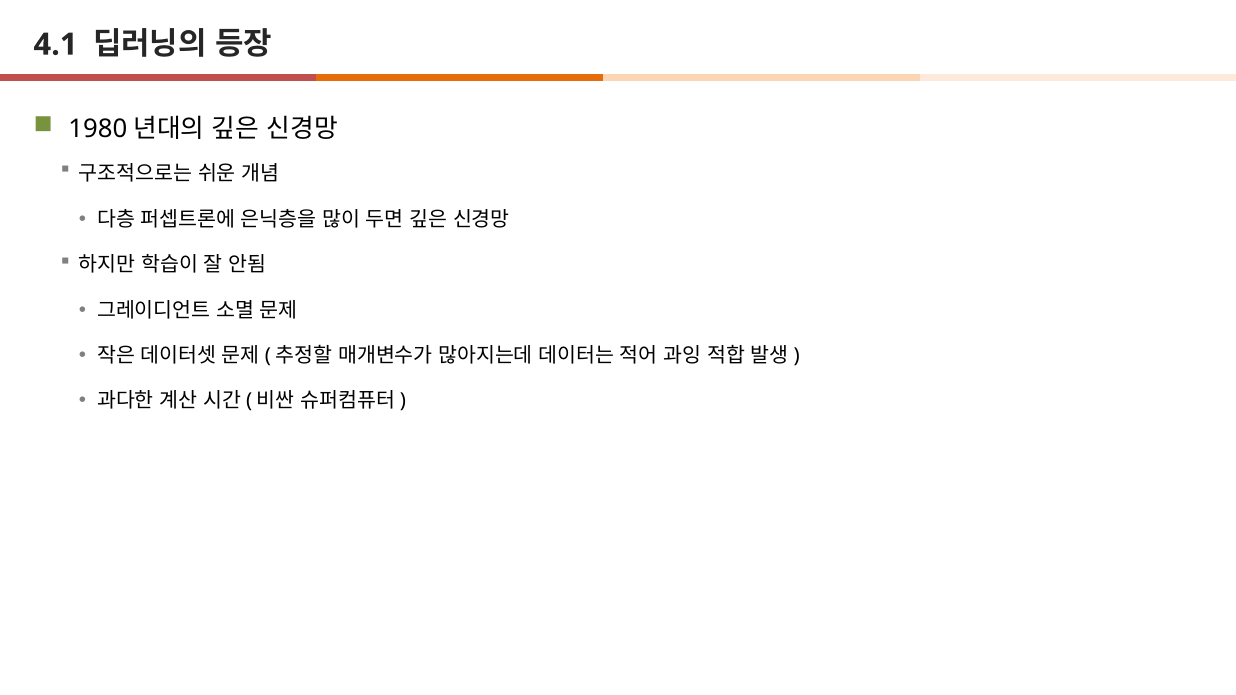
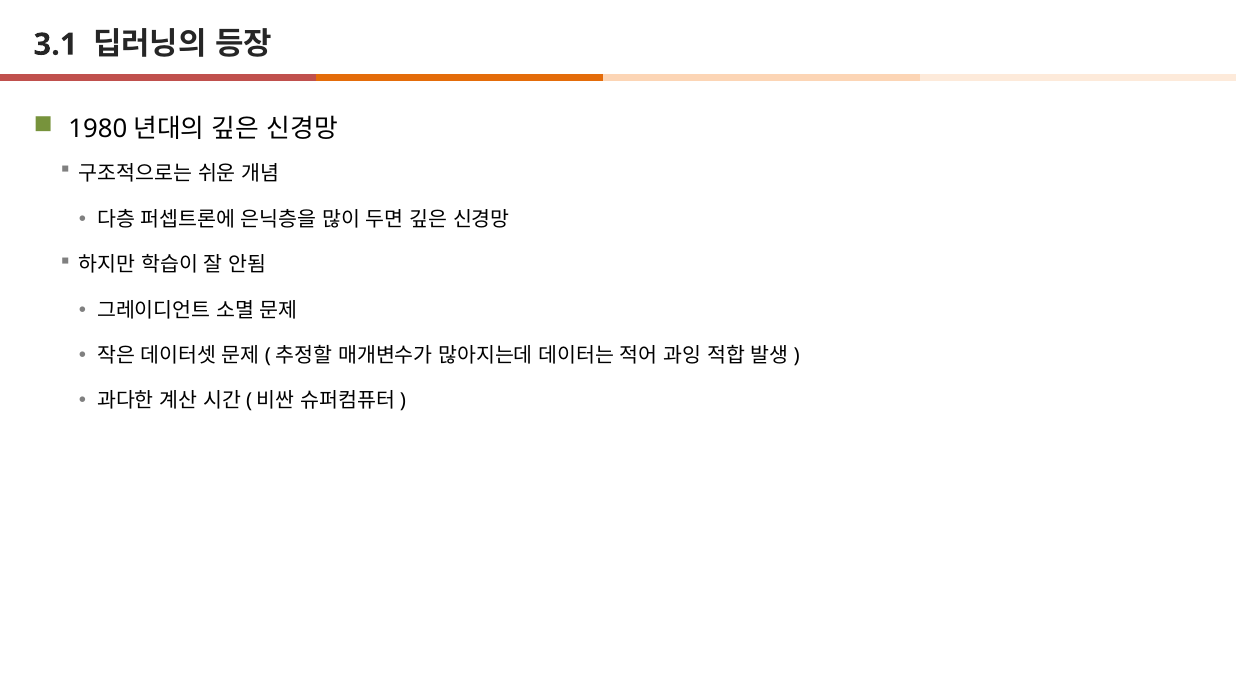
4.1: 4.1 -> 3.1 (56, 45)
